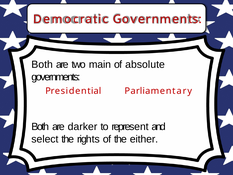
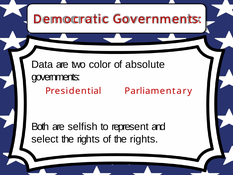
Both: Both -> Data (42, 64)
main: main -> color (100, 64)
darker: darker -> selfish (83, 127)
of the either: either -> rights (144, 139)
